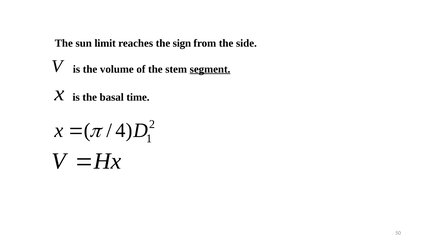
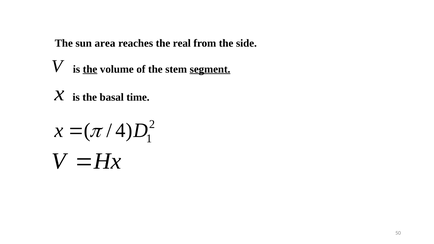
limit: limit -> area (105, 43)
sign: sign -> real (182, 43)
the underline: none -> present (90, 69)
